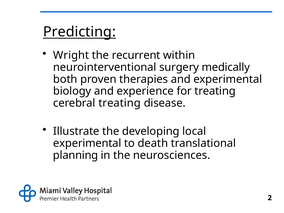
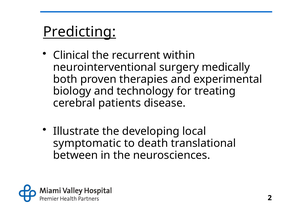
Wright: Wright -> Clinical (71, 55)
experience: experience -> technology (145, 91)
cerebral treating: treating -> patients (120, 103)
experimental: experimental -> symptomatic (87, 143)
planning: planning -> between (76, 155)
